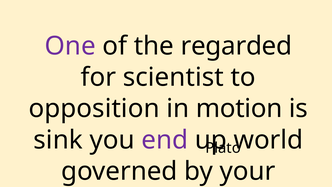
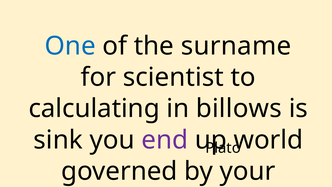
One colour: purple -> blue (70, 46)
regarded: regarded -> surname (236, 46)
opposition: opposition -> calculating (94, 108)
motion: motion -> billows (239, 108)
